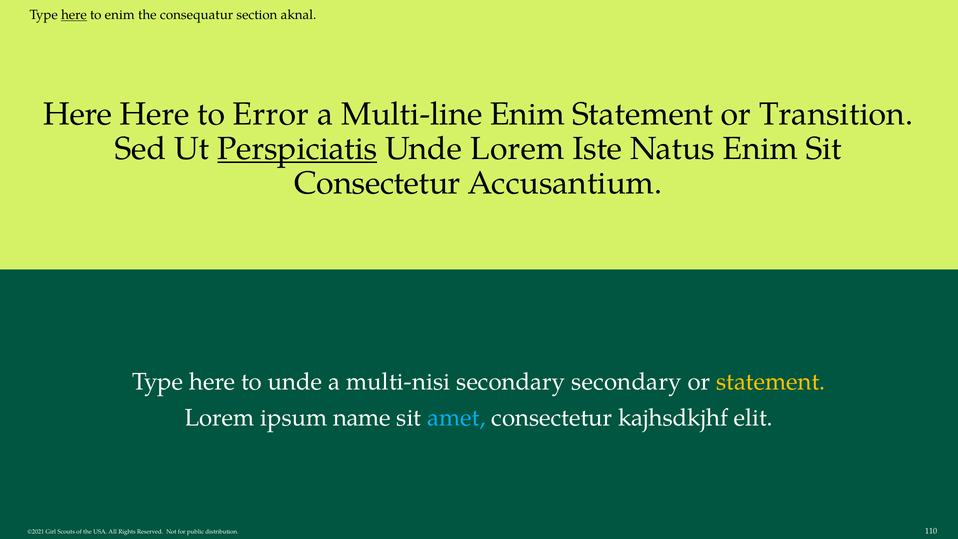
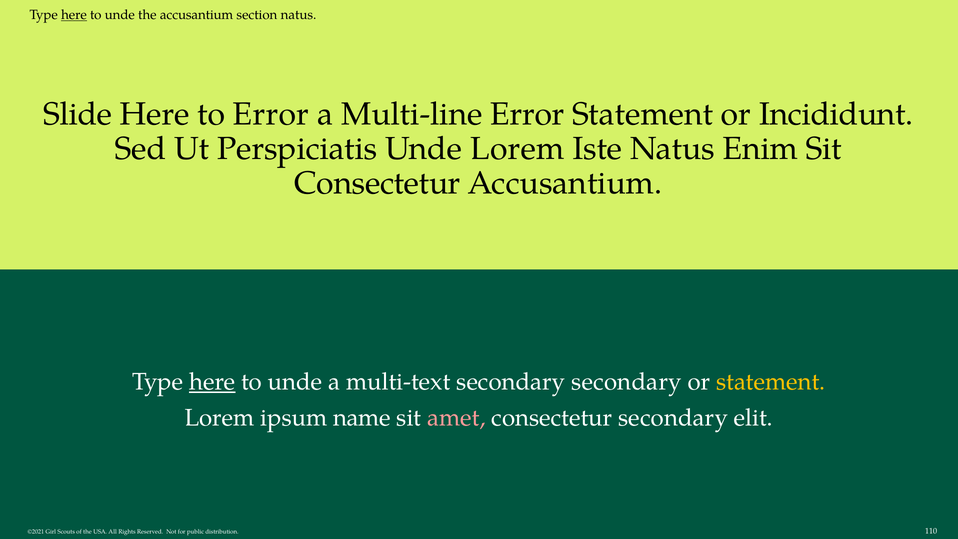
enim: enim -> unde (120, 15)
the consequatur: consequatur -> accusantium (197, 15)
section aknal: aknal -> natus (299, 15)
Here: Here -> Slide (78, 114)
Multi-line Enim: Enim -> Error (527, 114)
Transition: Transition -> Incididunt (836, 114)
Perspiciatis underline: present -> none (297, 149)
here underline: none -> present (212, 382)
multi-nisi: multi-nisi -> multi-text (398, 382)
amet colour: light blue -> pink (456, 418)
consectetur kajhsdkjhf: kajhsdkjhf -> secondary (673, 418)
